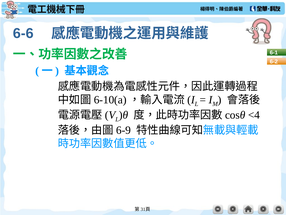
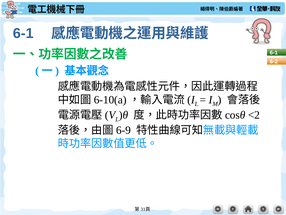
6-6: 6-6 -> 6-1 (23, 33)
<4: <4 -> <2 (254, 115)
